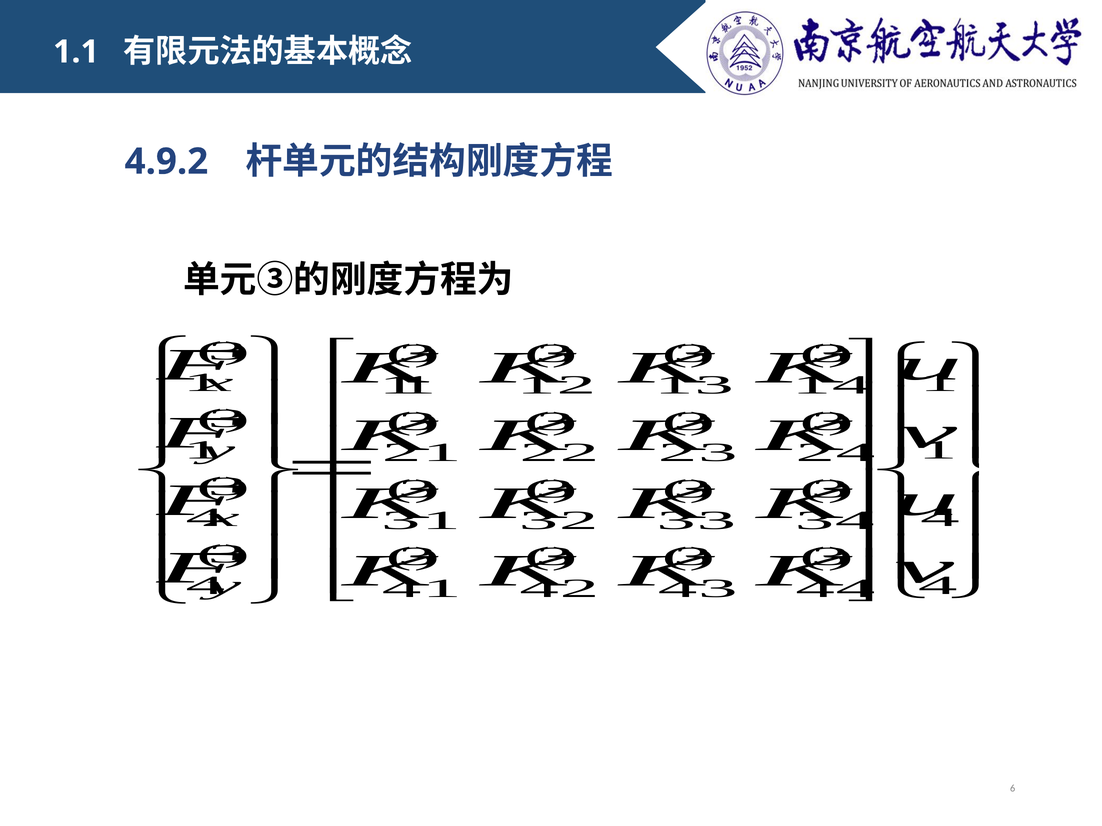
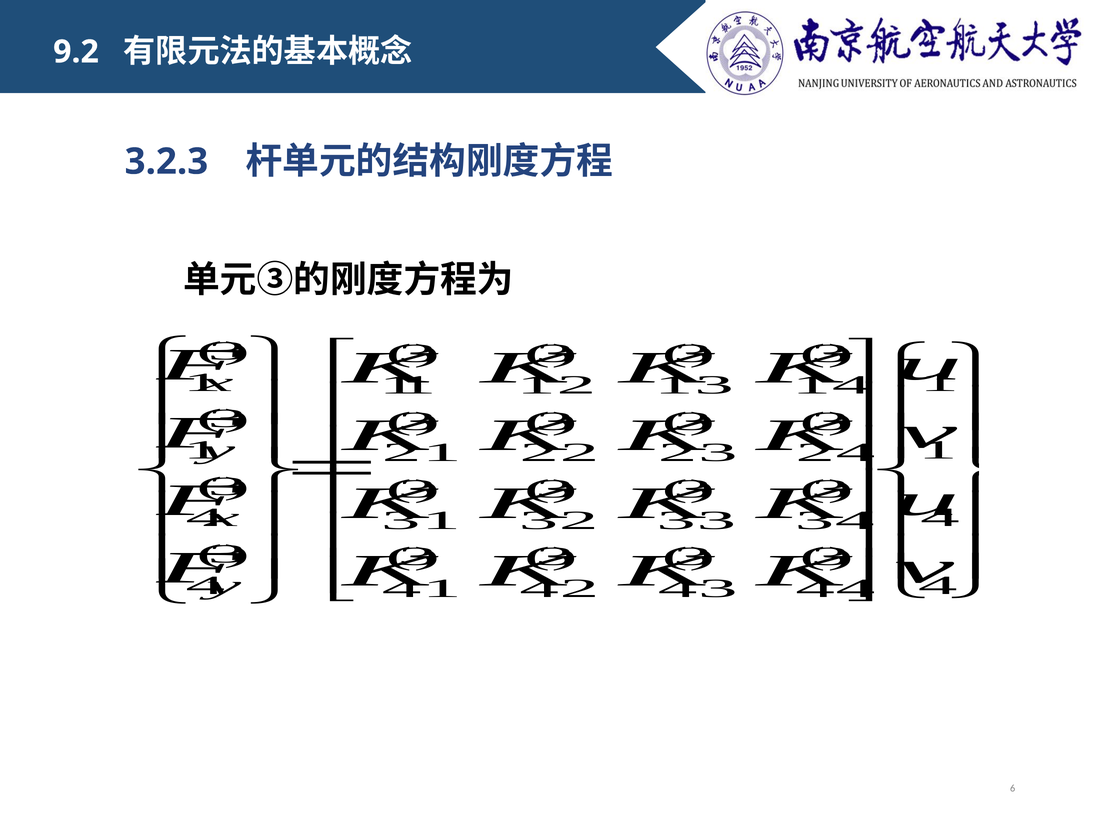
1.1: 1.1 -> 9.2 (76, 52)
4.9.2: 4.9.2 -> 3.2.3 (166, 162)
